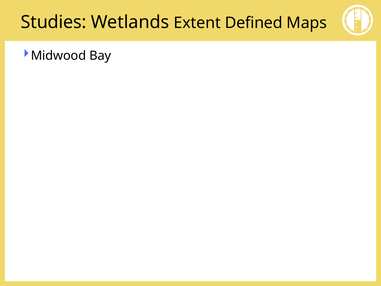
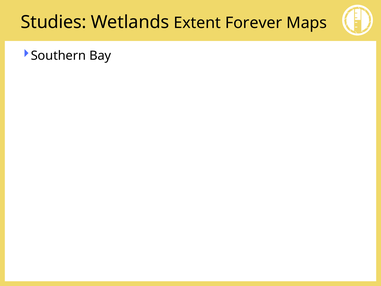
Defined: Defined -> Forever (254, 23)
Midwood: Midwood -> Southern (58, 56)
